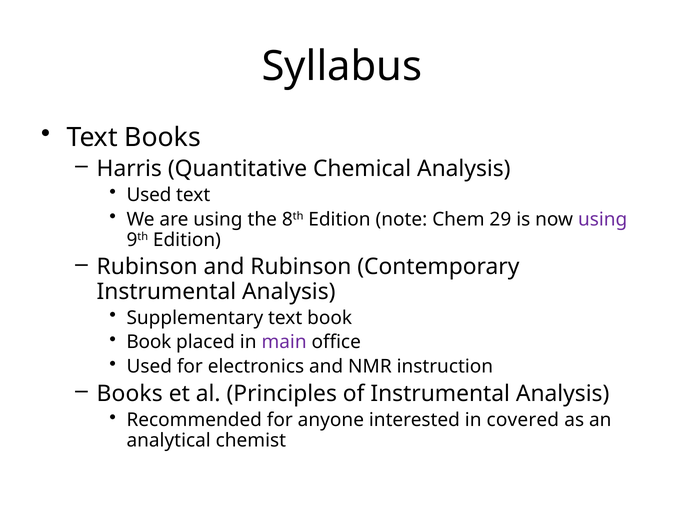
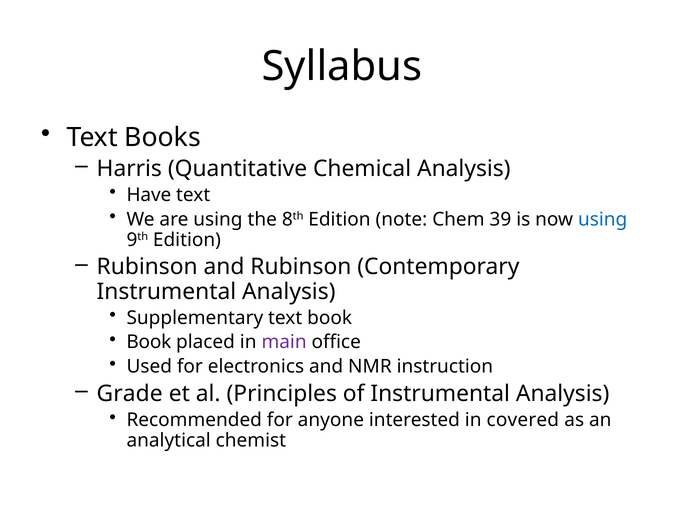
Used: Used -> Have (149, 195)
29: 29 -> 39 (500, 219)
using colour: purple -> blue (603, 219)
Books: Books -> Grade (130, 394)
